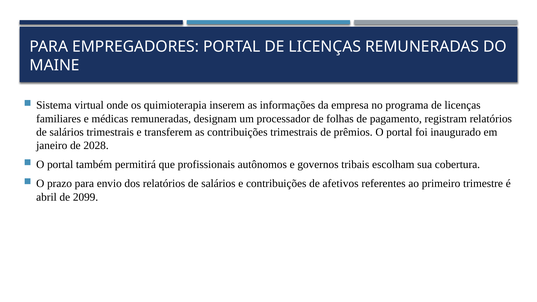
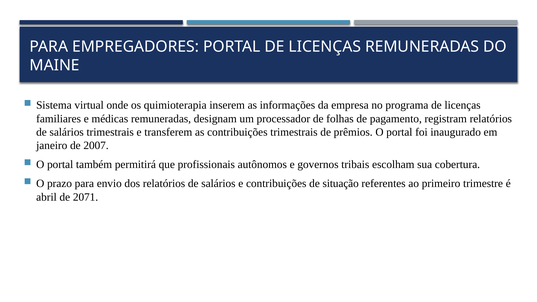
2028: 2028 -> 2007 (96, 146)
afetivos: afetivos -> situação (341, 184)
2099: 2099 -> 2071 (86, 197)
